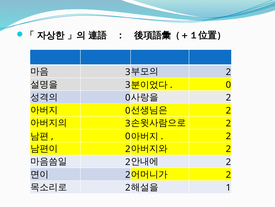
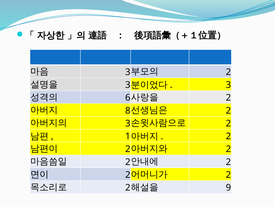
0: 0 -> 3 (228, 85)
0: 0 -> 6 (128, 97)
0: 0 -> 8 (128, 110)
0: 0 -> 1 (128, 136)
1: 1 -> 9 (228, 187)
